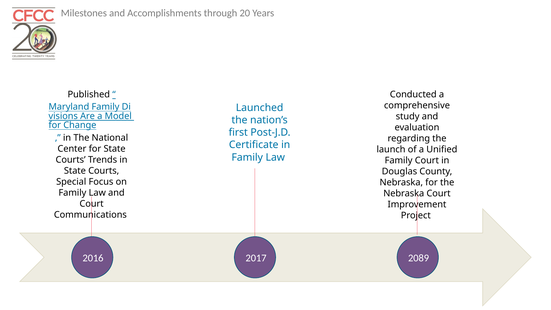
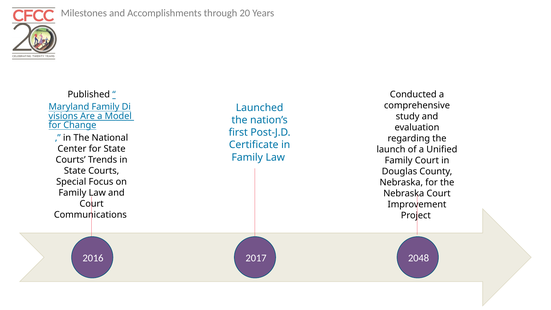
2089: 2089 -> 2048 (419, 258)
